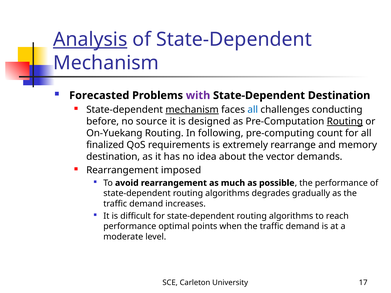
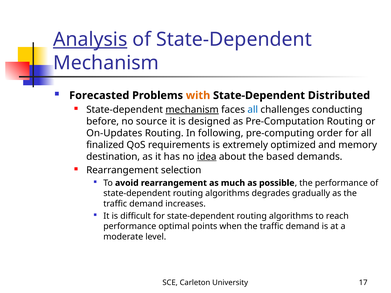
with colour: purple -> orange (198, 96)
State-Dependent Destination: Destination -> Distributed (339, 96)
Routing underline: present -> none (345, 122)
On-Yuekang: On-Yuekang -> On-Updates (114, 133)
count: count -> order (330, 133)
rearrange: rearrange -> optimized (293, 145)
idea underline: none -> present (207, 157)
vector: vector -> based (280, 157)
imposed: imposed -> selection (181, 170)
